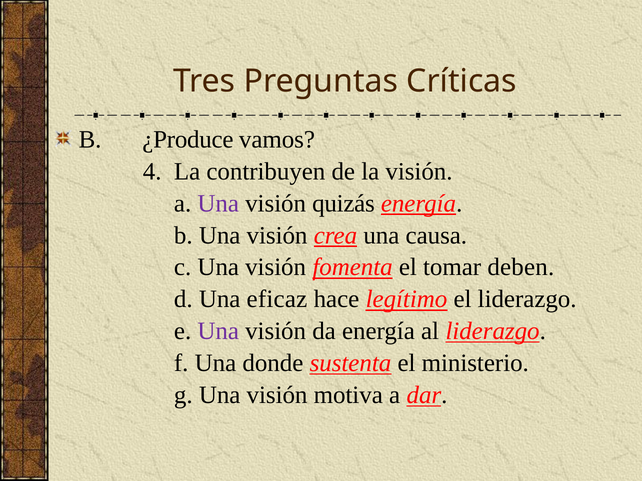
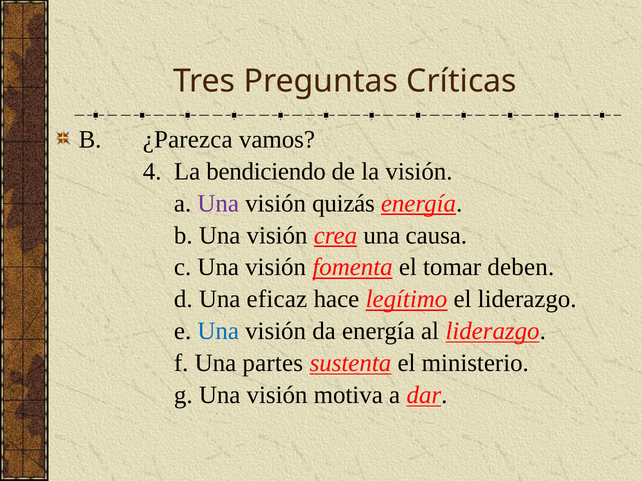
¿Produce: ¿Produce -> ¿Parezca (188, 140)
contribuyen: contribuyen -> bendiciendo (266, 172)
Una colour: purple -> blue (218, 331)
donde: donde -> partes (273, 363)
